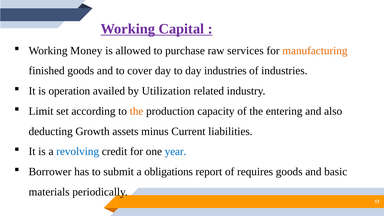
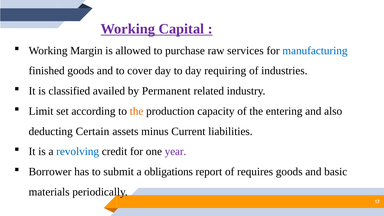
Money: Money -> Margin (86, 51)
manufacturing colour: orange -> blue (315, 51)
day industries: industries -> requiring (225, 71)
operation: operation -> classified (69, 91)
Utilization: Utilization -> Permanent (166, 91)
Growth: Growth -> Certain (92, 131)
year colour: blue -> purple (176, 151)
